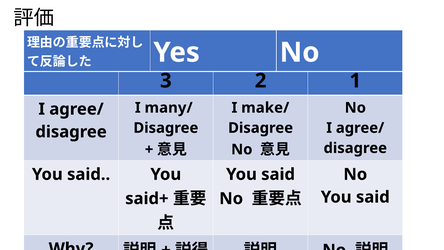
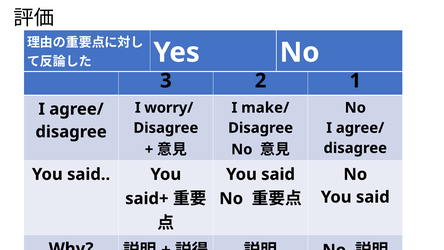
many/: many/ -> worry/ (169, 108)
